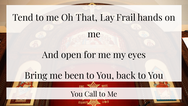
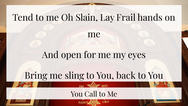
That: That -> Slain (87, 18)
been: been -> sling (74, 76)
